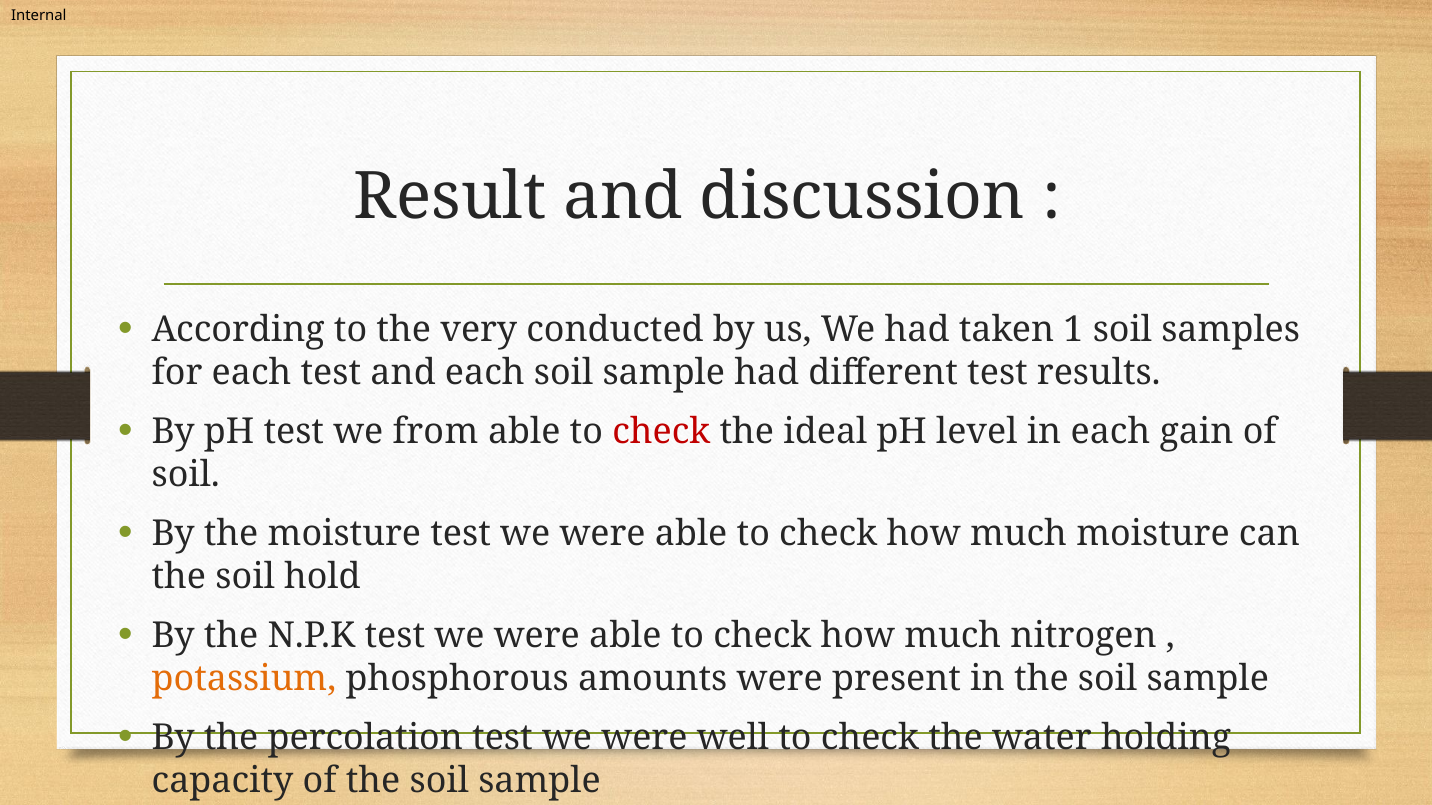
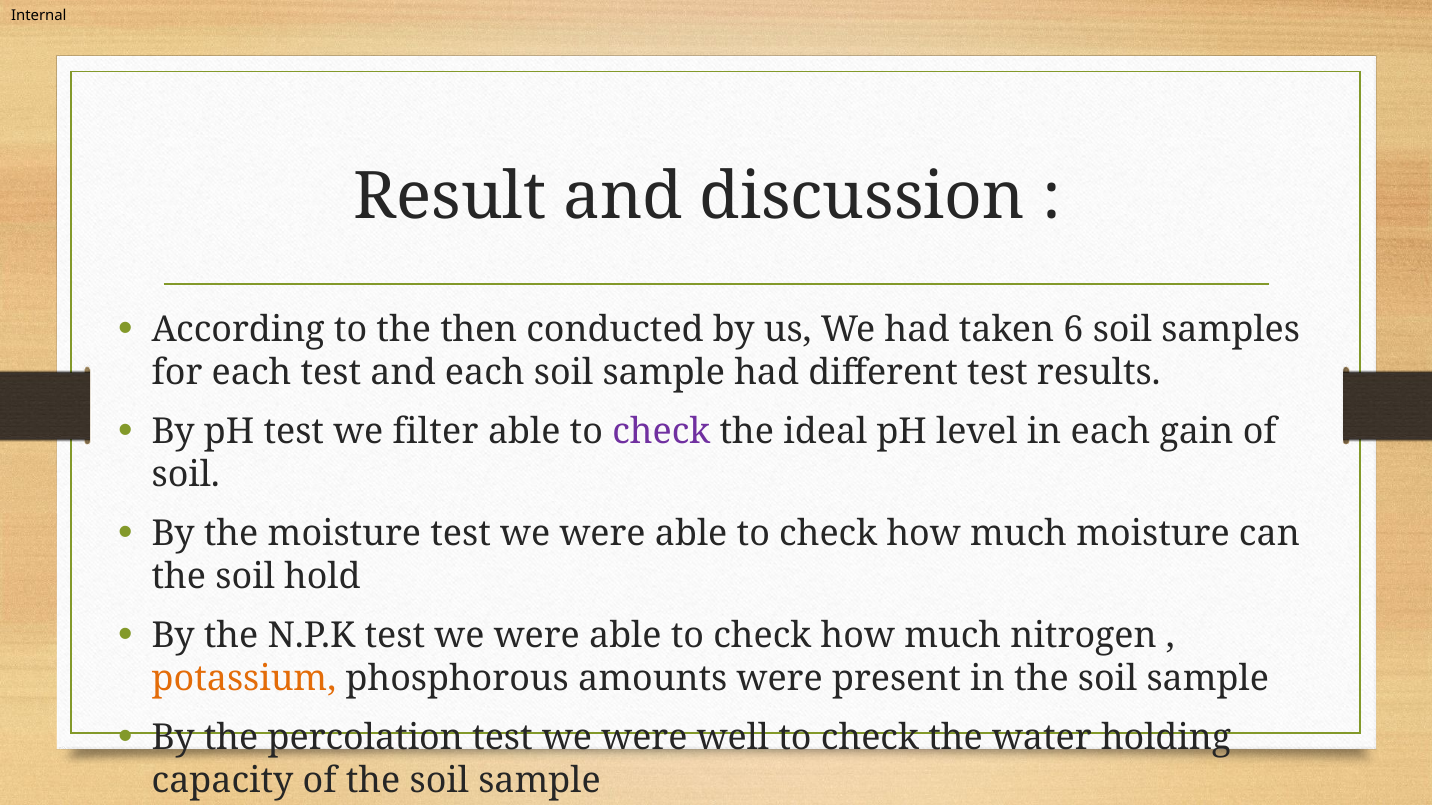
very: very -> then (479, 330)
1: 1 -> 6 (1073, 330)
from: from -> filter (436, 432)
check colour: red -> purple (661, 432)
